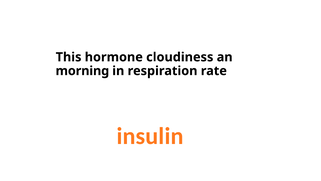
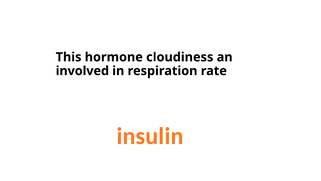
morning: morning -> involved (82, 71)
